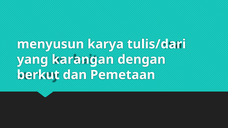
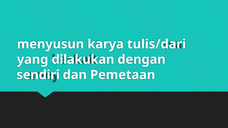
karangan: karangan -> dilakukan (83, 60)
berkut: berkut -> sendiri (38, 75)
